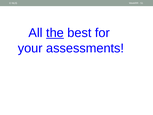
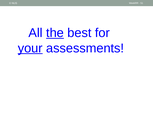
your underline: none -> present (30, 48)
